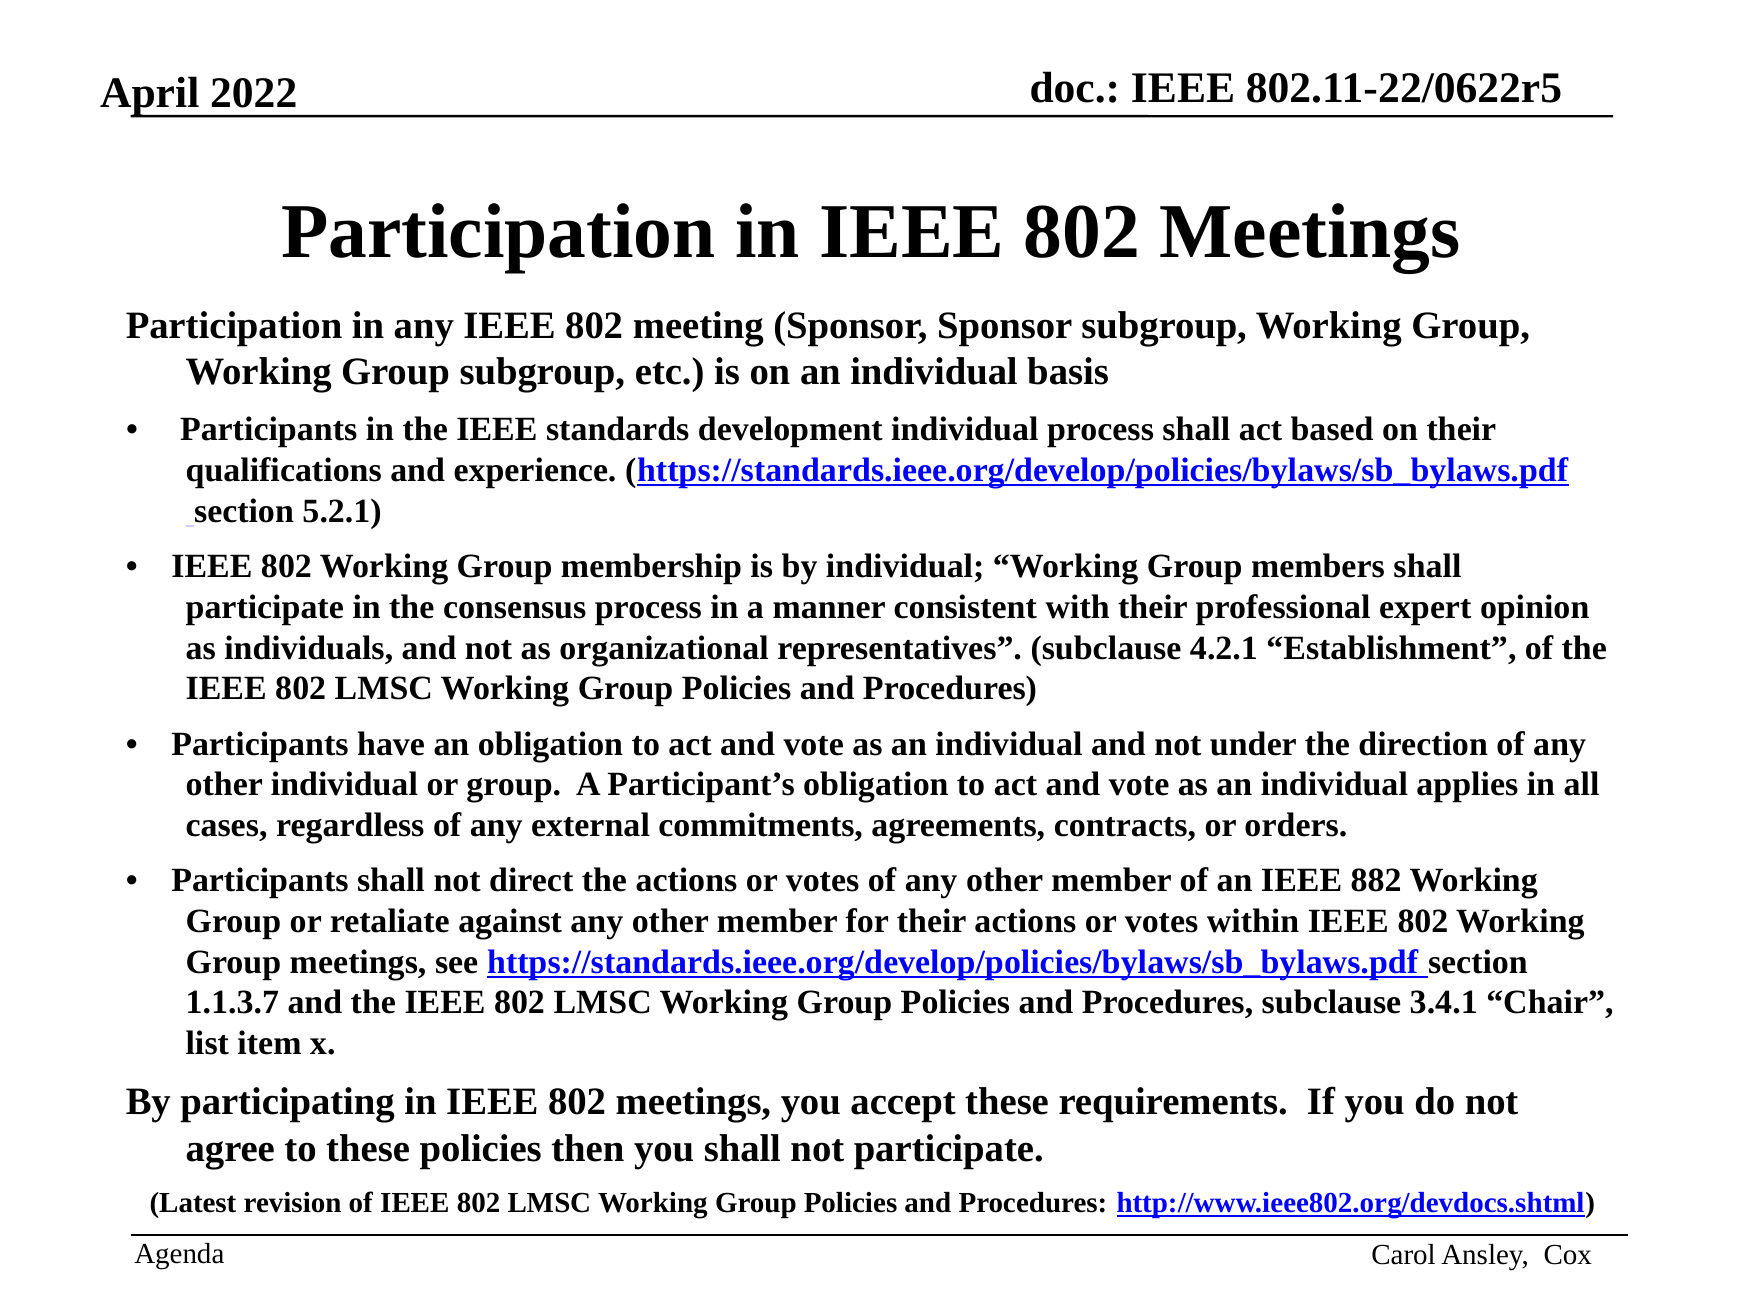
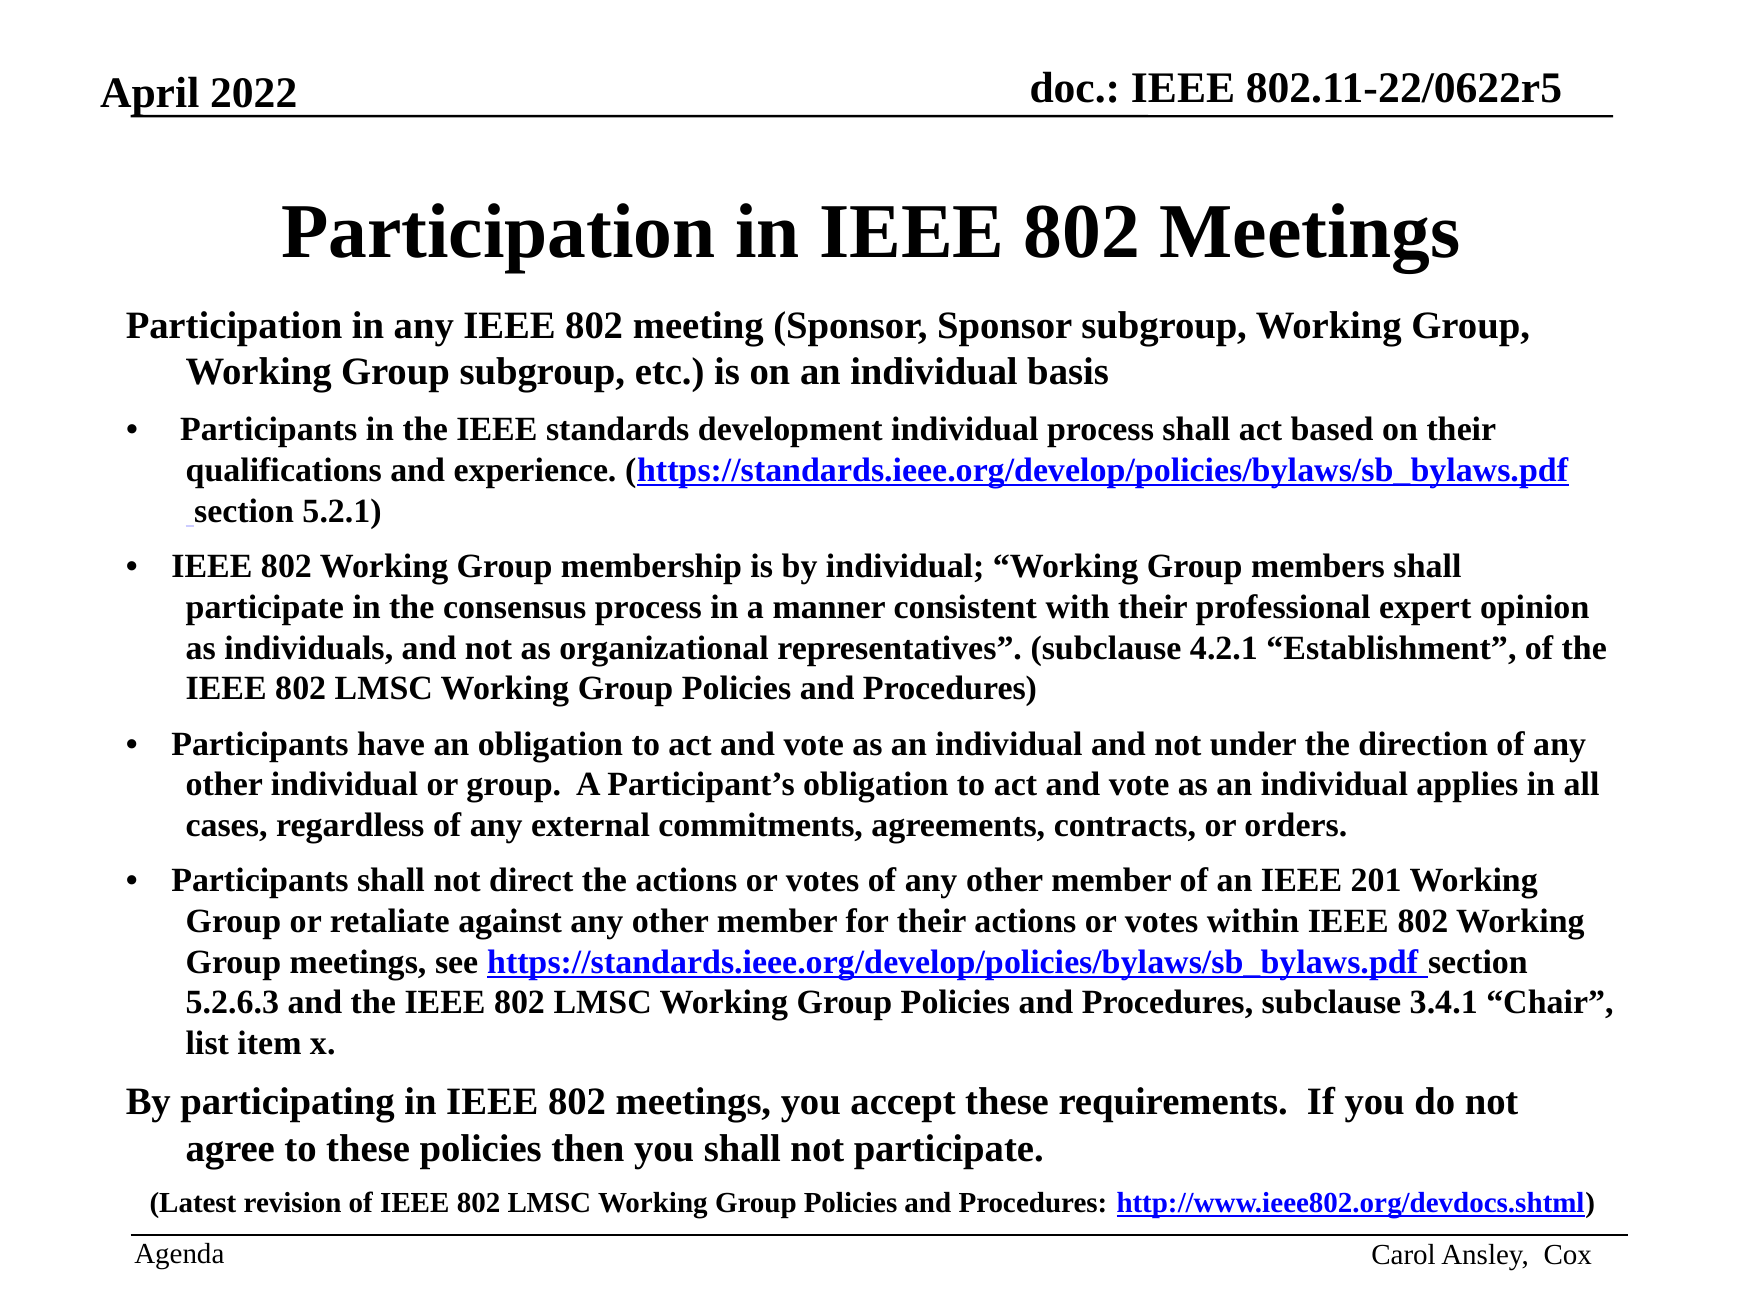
882: 882 -> 201 (1376, 881)
1.1.3.7: 1.1.3.7 -> 5.2.6.3 (232, 1003)
